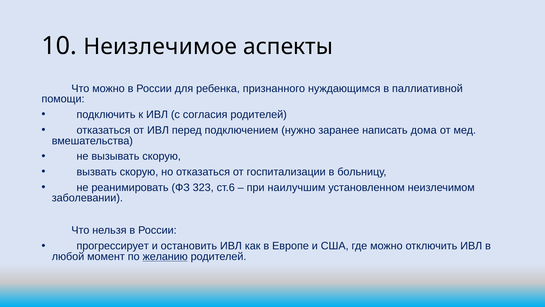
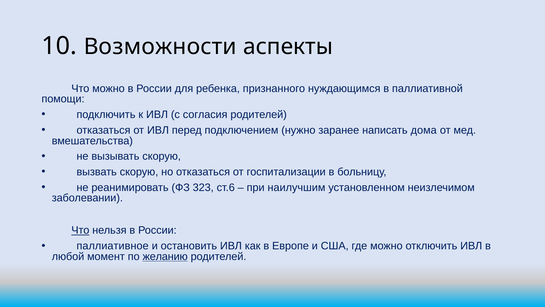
Неизлечимое: Неизлечимое -> Возможности (160, 47)
Что underline: none -> present (80, 230)
прогрессирует: прогрессирует -> паллиативное (113, 246)
